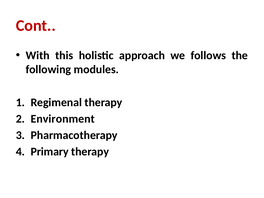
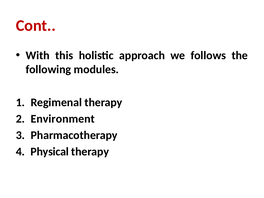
Primary: Primary -> Physical (50, 152)
